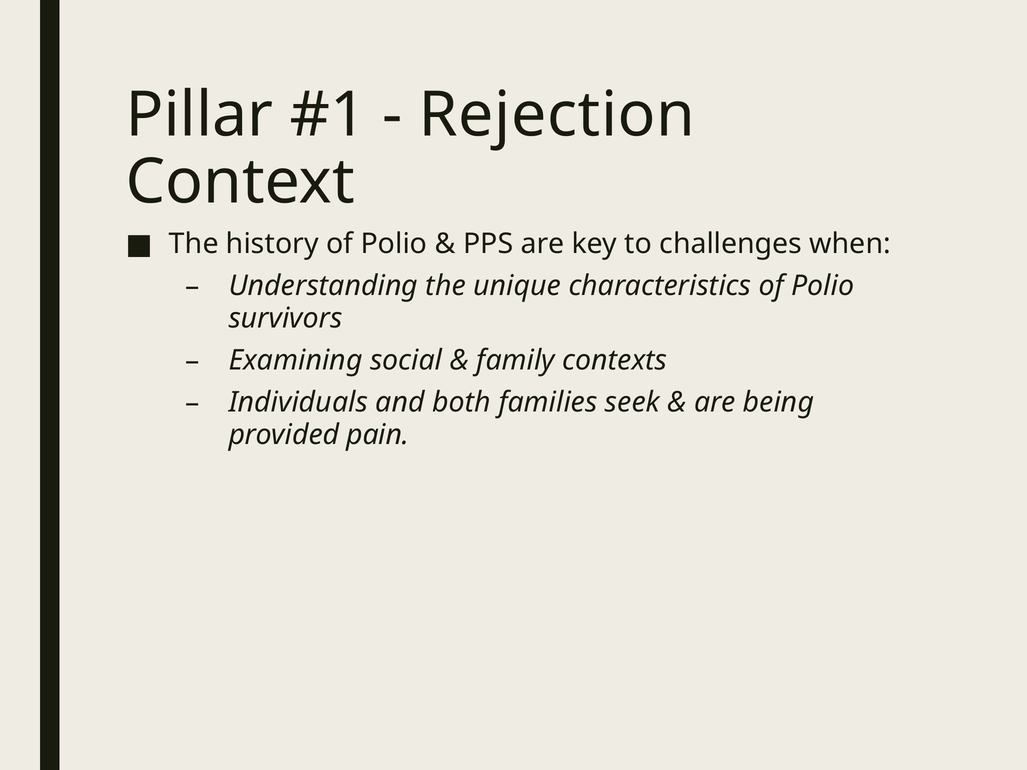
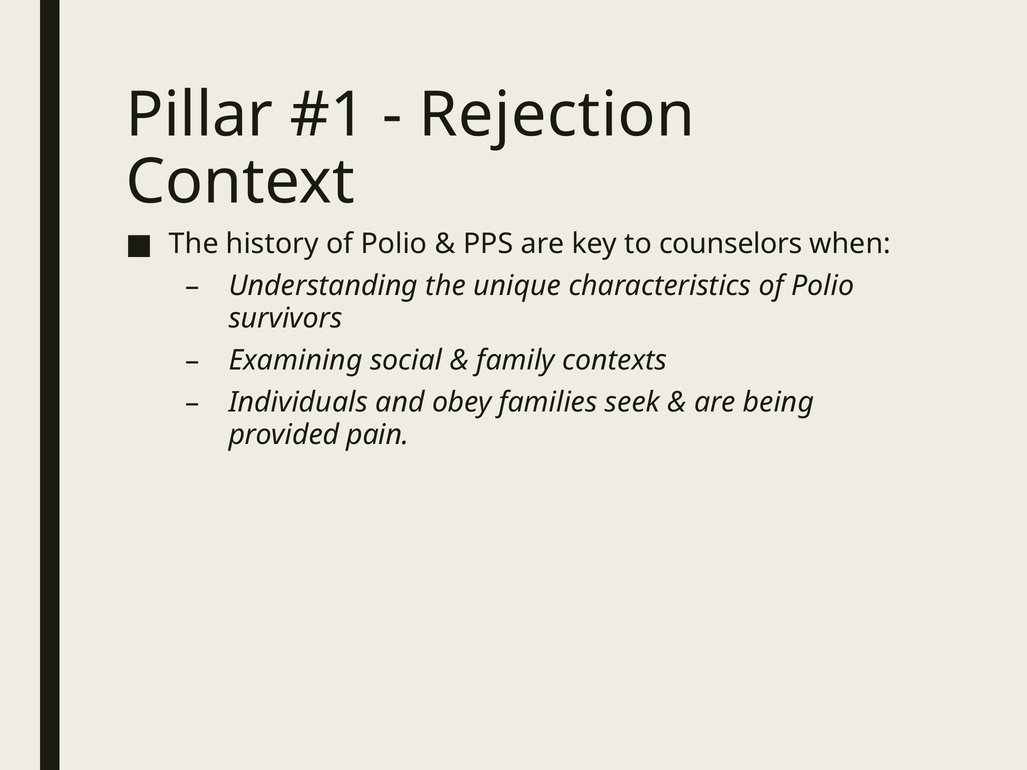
challenges: challenges -> counselors (731, 244)
both: both -> obey (462, 403)
